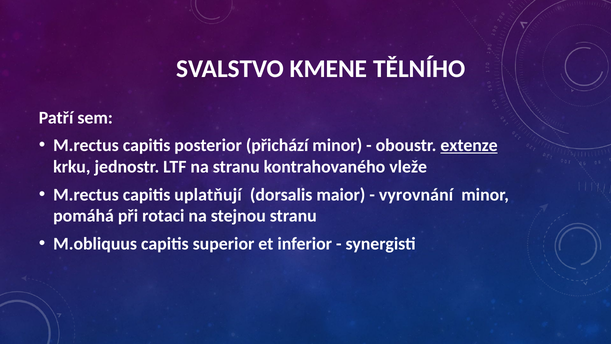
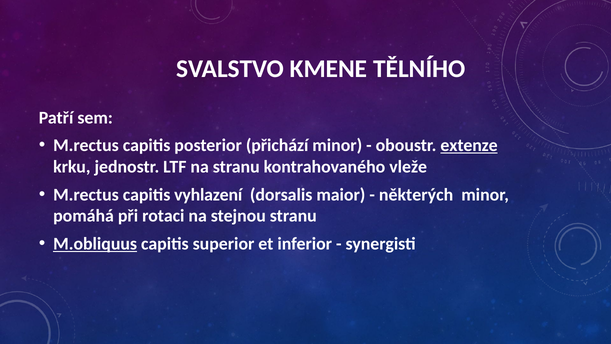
uplatňují: uplatňují -> vyhlazení (208, 194)
vyrovnání: vyrovnání -> některých (416, 194)
M.obliquus underline: none -> present (95, 244)
